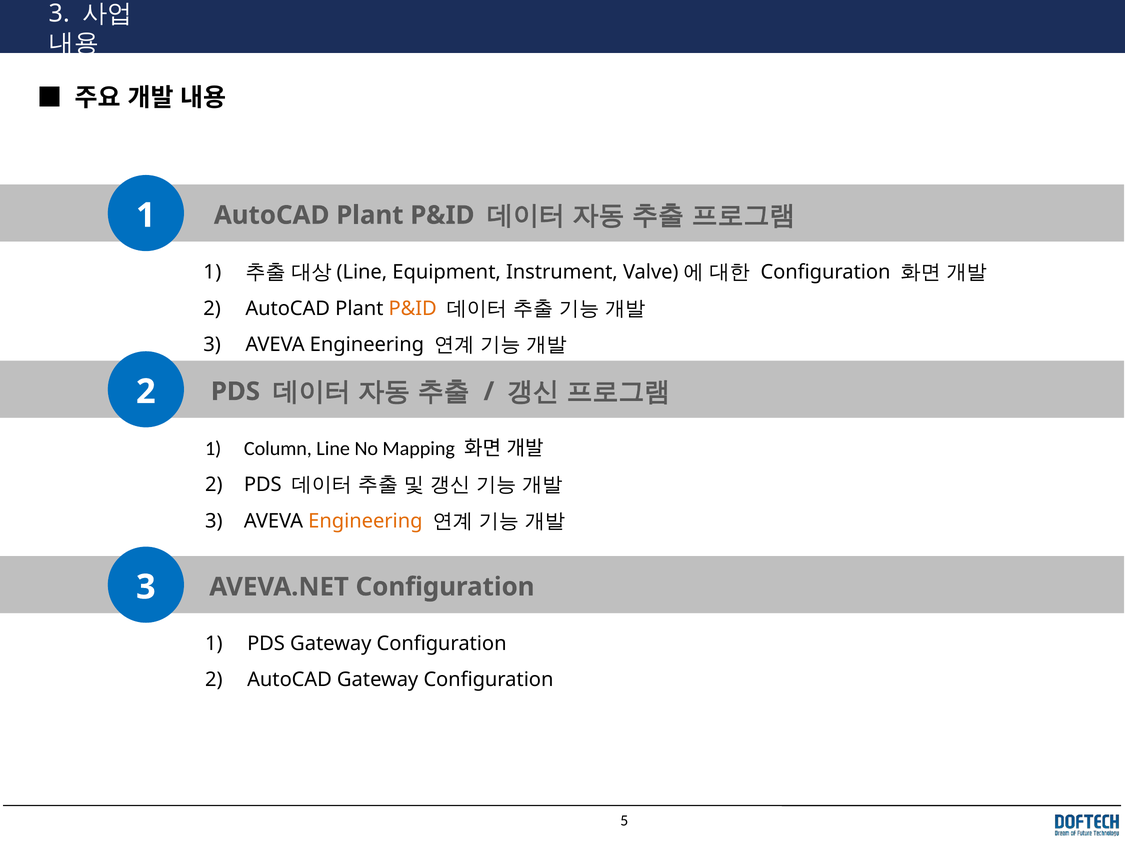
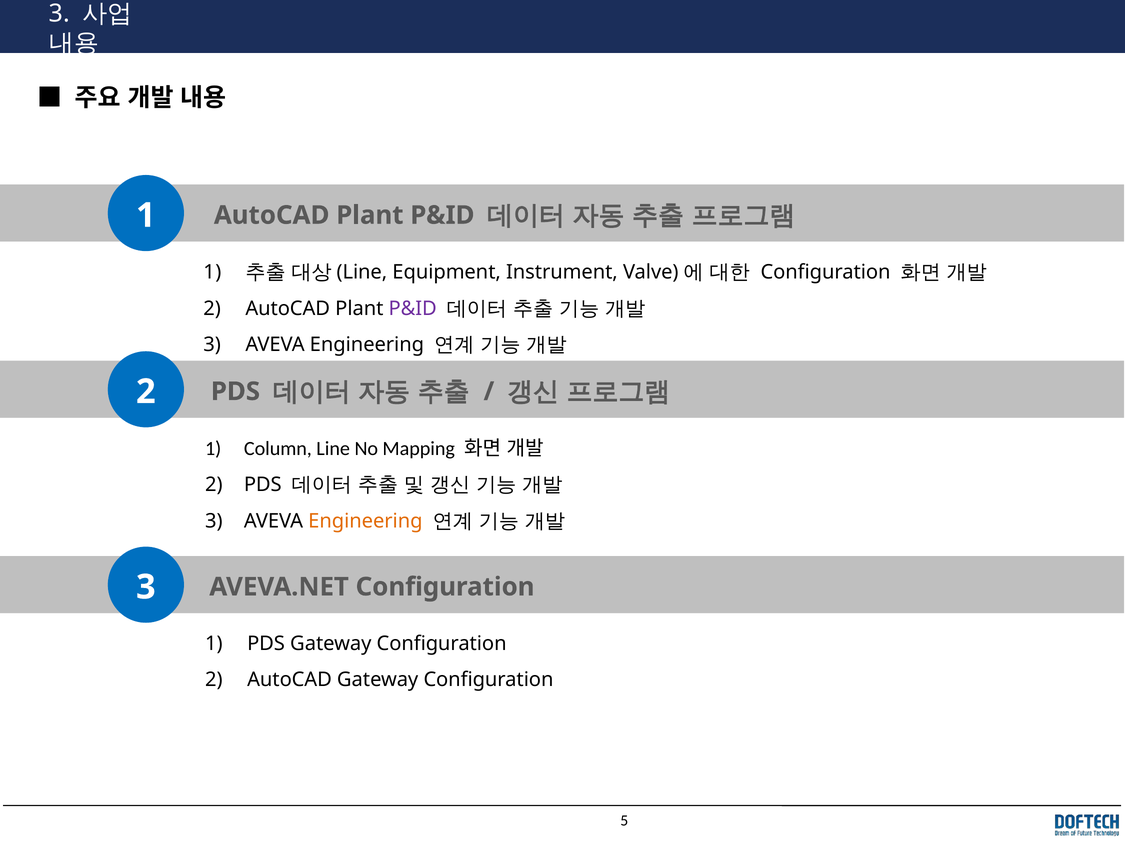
P&ID colour: orange -> purple (413, 309)
